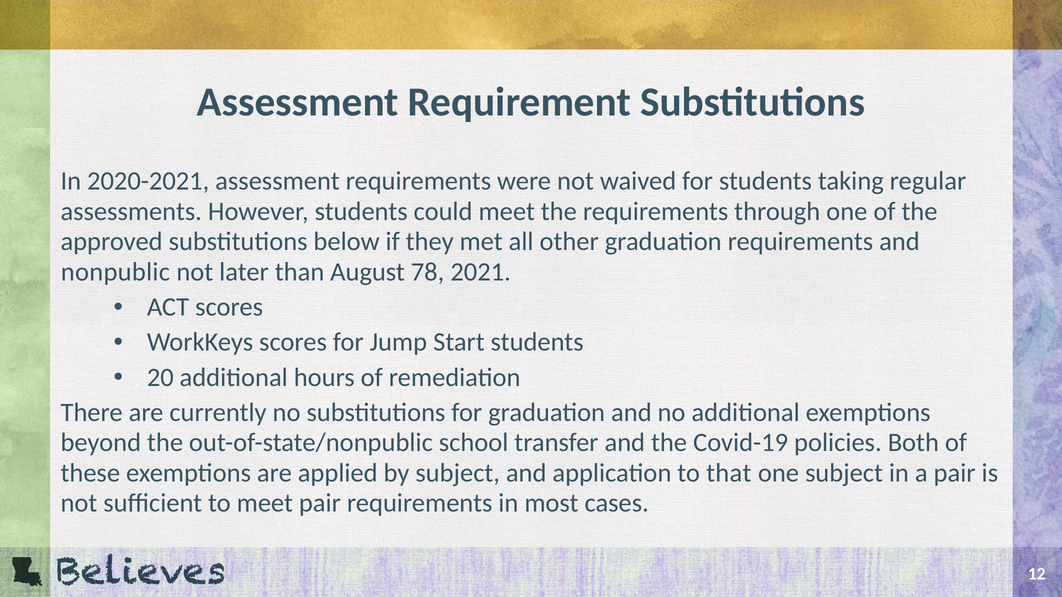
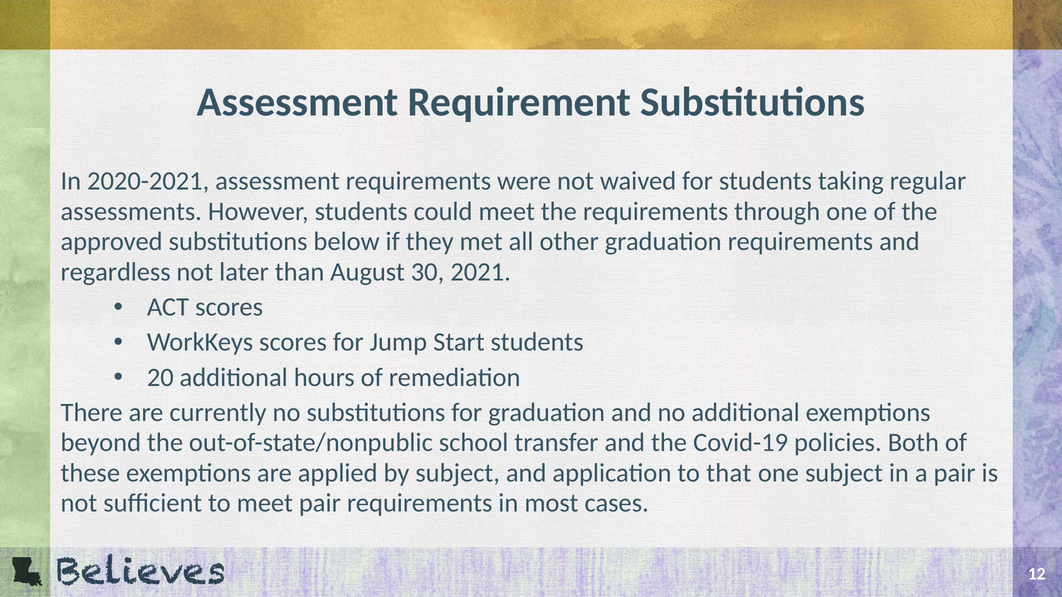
nonpublic: nonpublic -> regardless (116, 272)
78: 78 -> 30 (428, 272)
